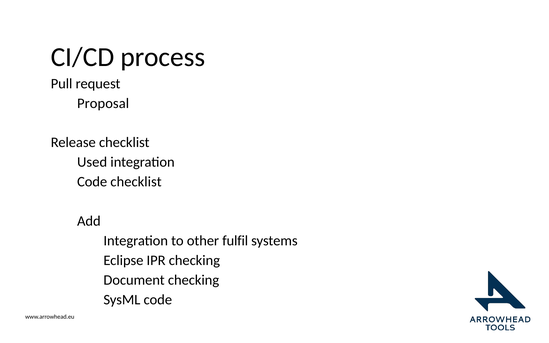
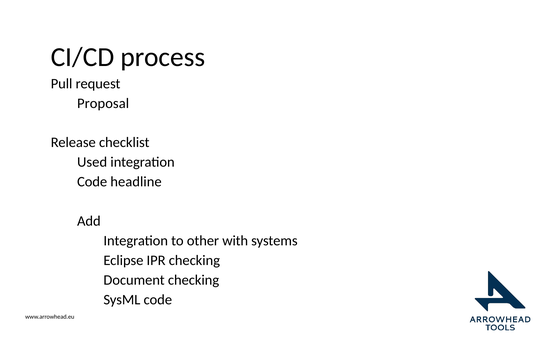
Code checklist: checklist -> headline (136, 182)
fulfil: fulfil -> with (235, 241)
